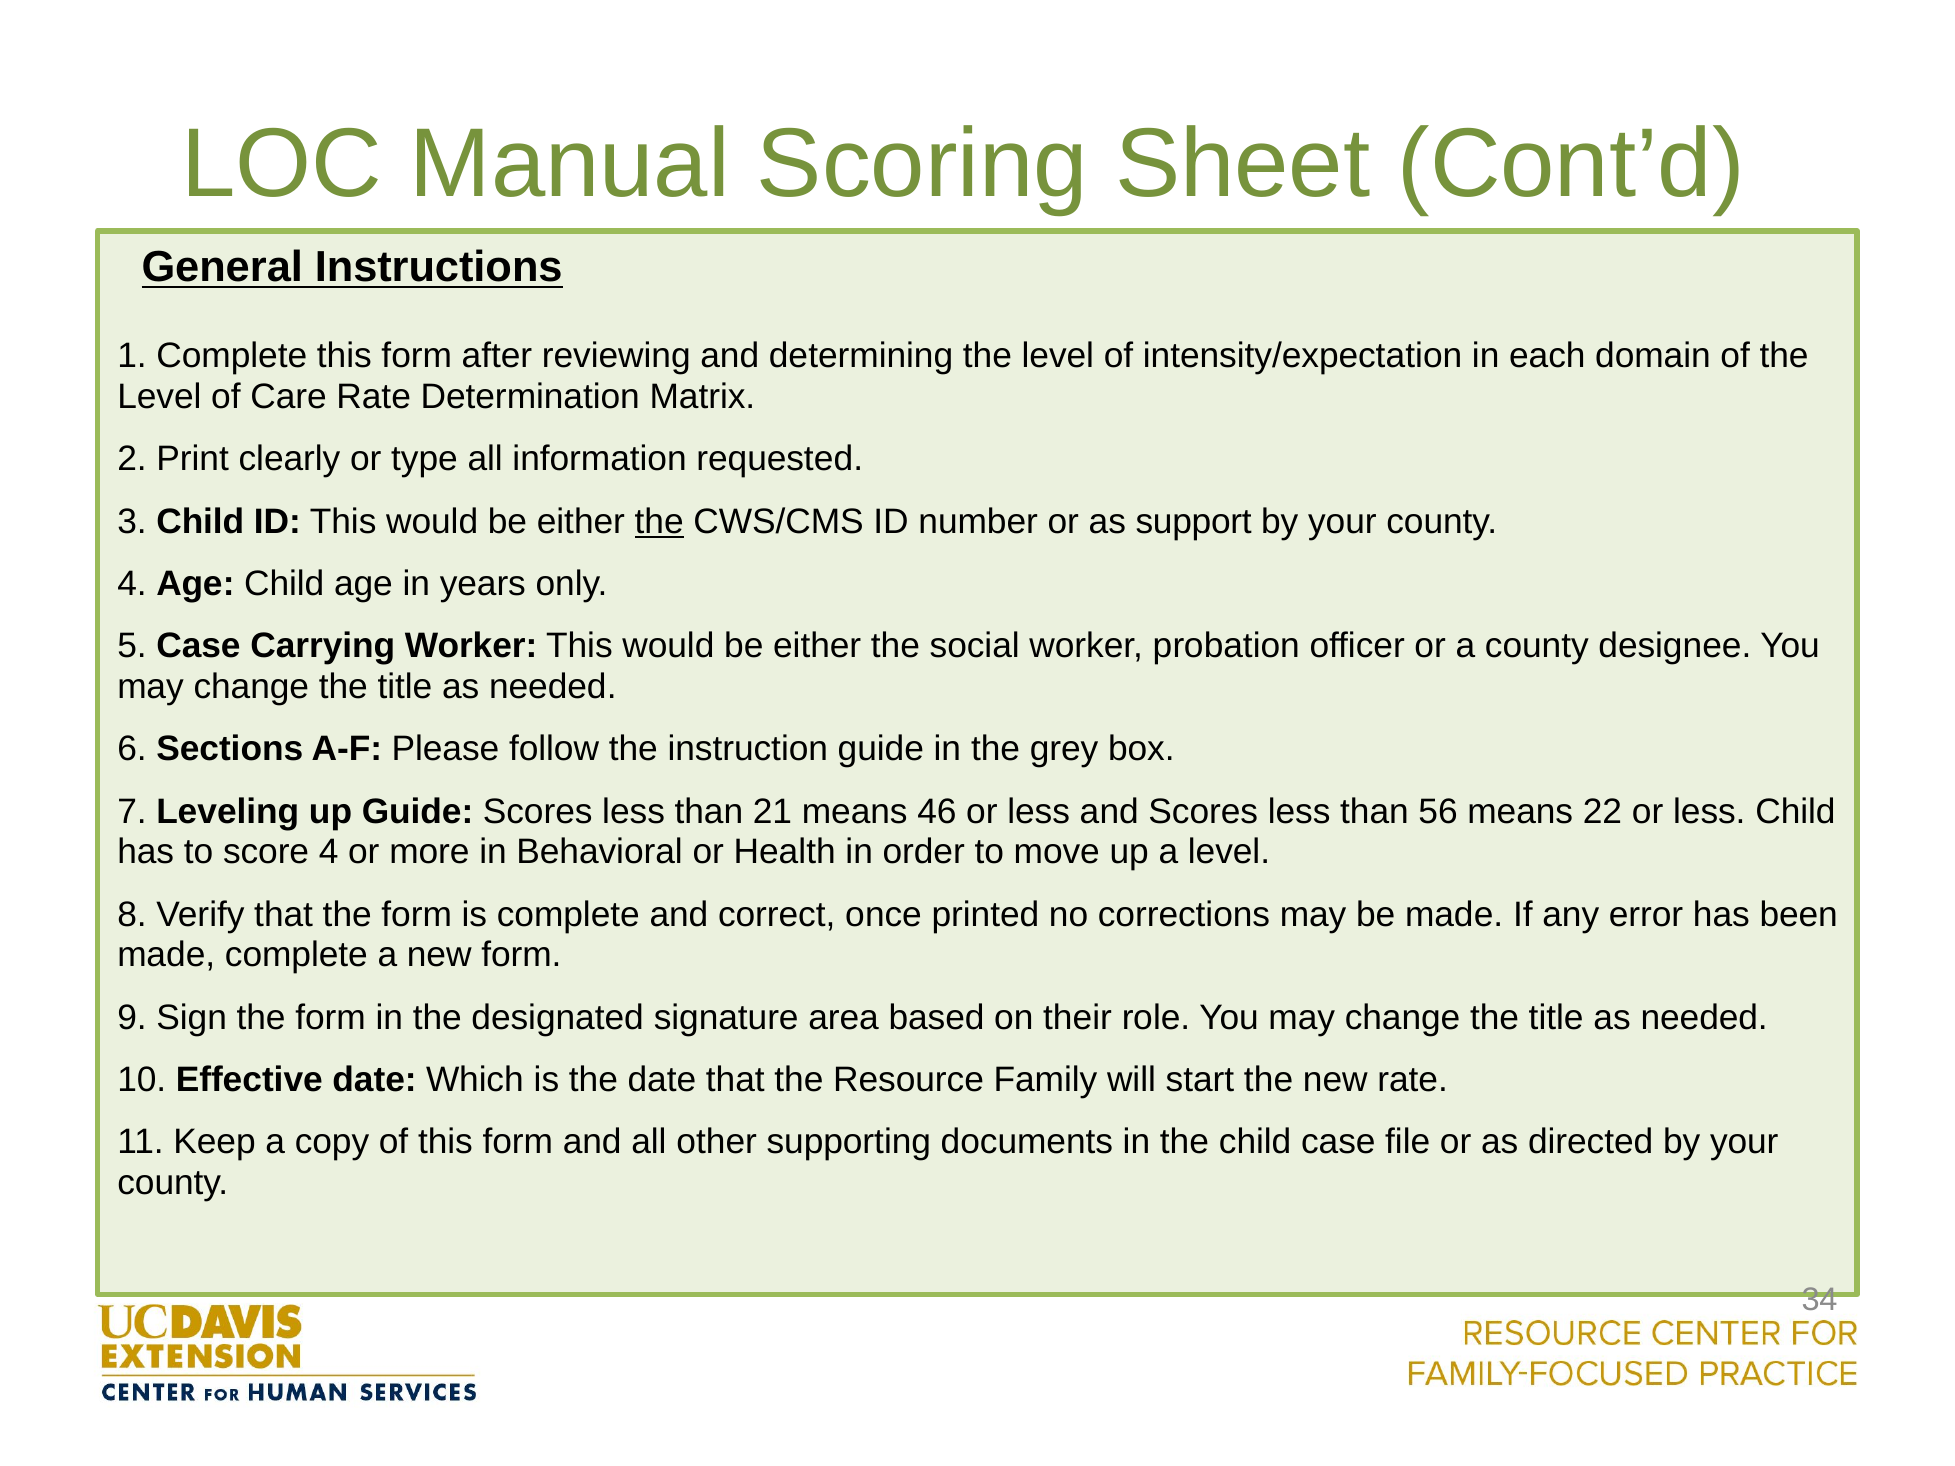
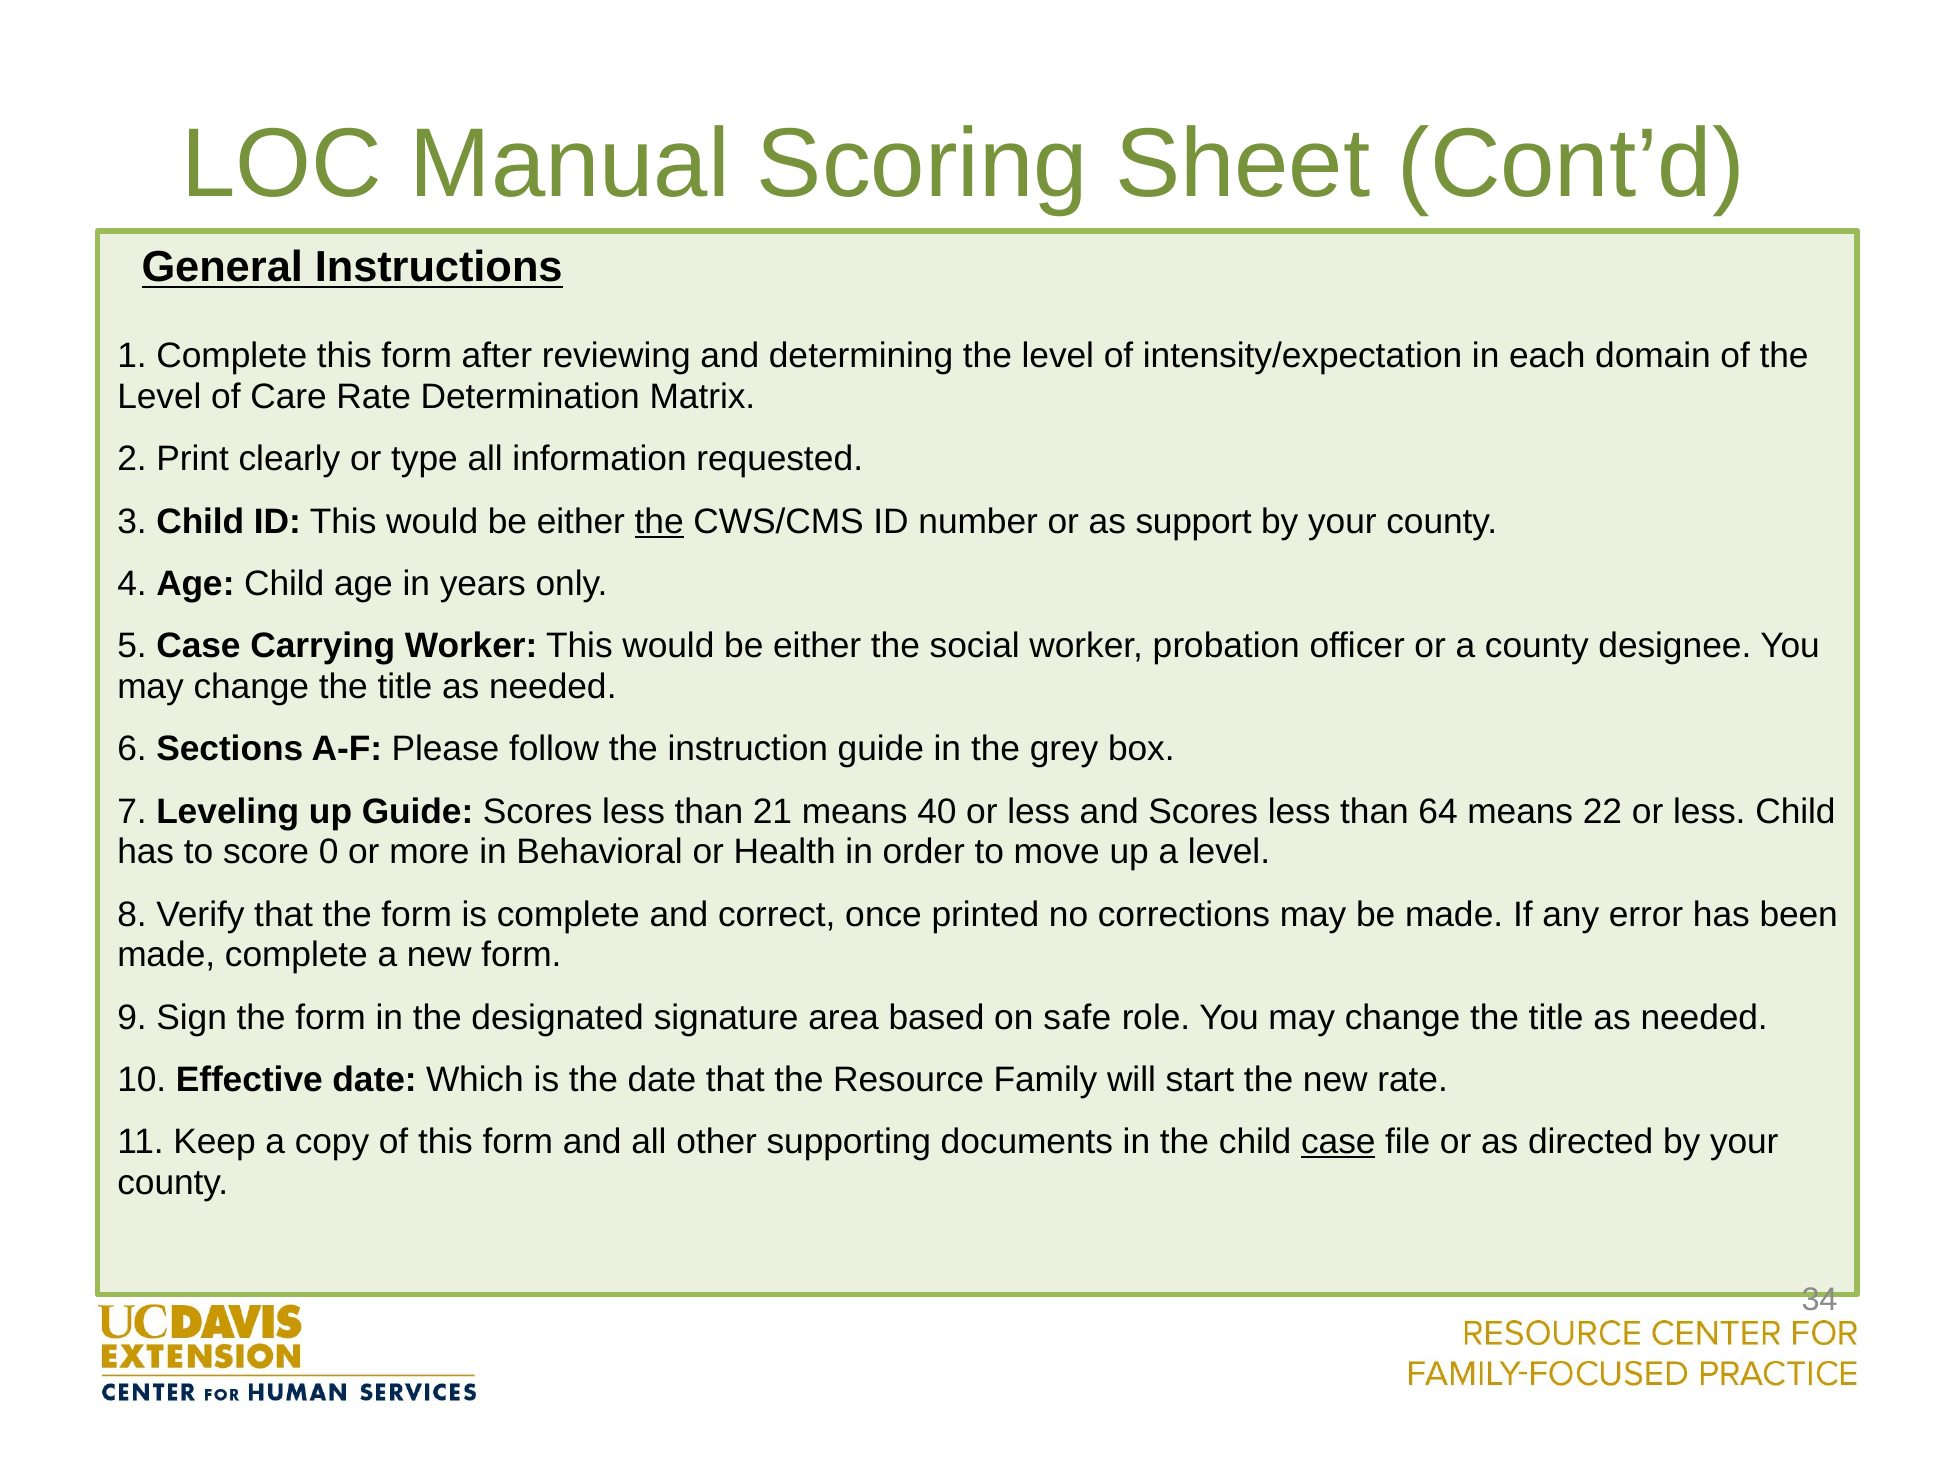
46: 46 -> 40 (937, 812)
56: 56 -> 64 (1438, 812)
score 4: 4 -> 0 (329, 852)
their: their -> safe (1077, 1018)
case underline: none -> present (1338, 1142)
